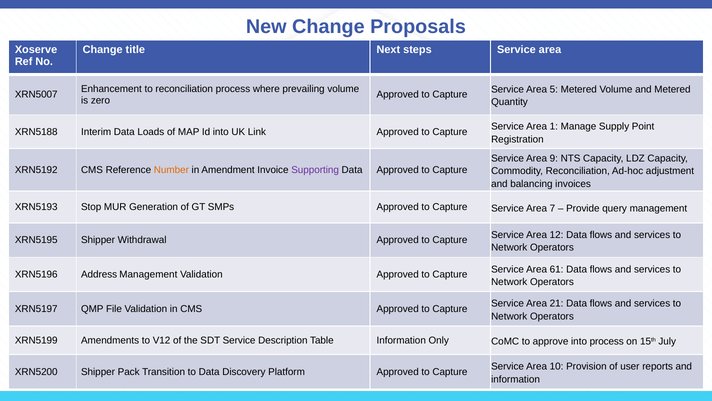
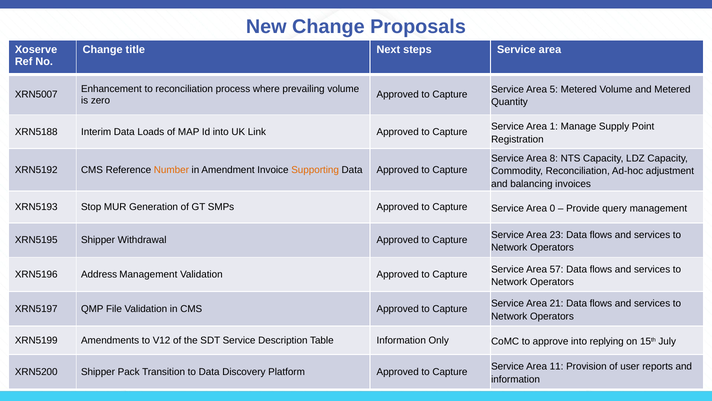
9: 9 -> 8 (554, 158)
Supporting colour: purple -> orange (315, 170)
7: 7 -> 0 (552, 208)
12: 12 -> 23 (557, 235)
61: 61 -> 57 (557, 269)
into process: process -> replying (607, 341)
10: 10 -> 11 (557, 366)
